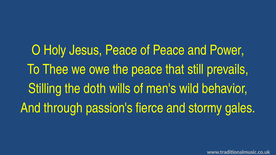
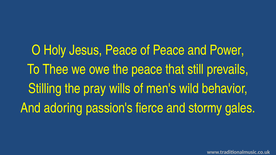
doth: doth -> pray (95, 89)
through: through -> adoring (63, 108)
